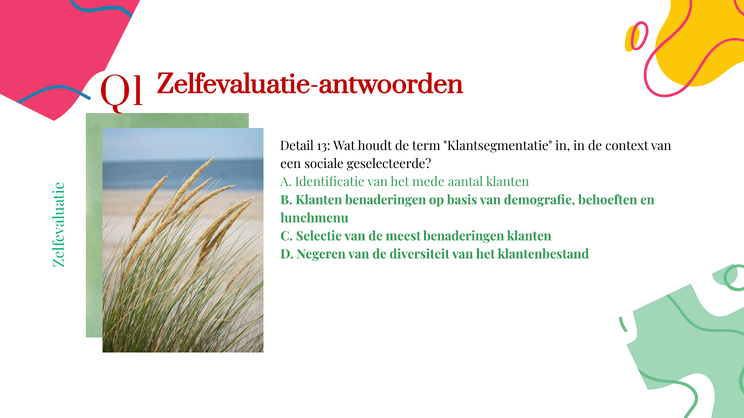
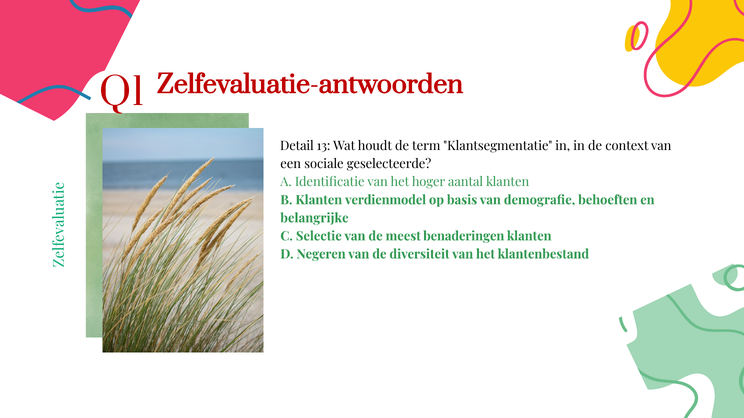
mede: mede -> hoger (429, 182)
Klanten benaderingen: benaderingen -> verdienmodel (386, 200)
lunchmenu: lunchmenu -> belangrijke (314, 218)
